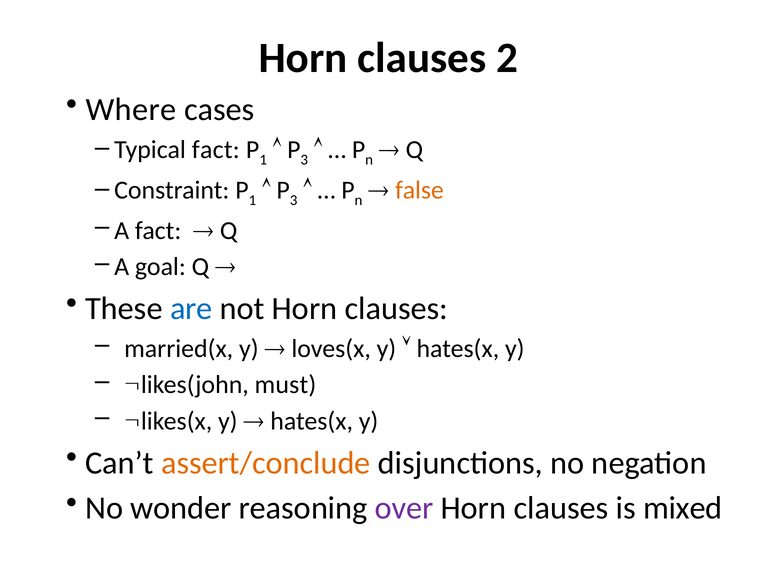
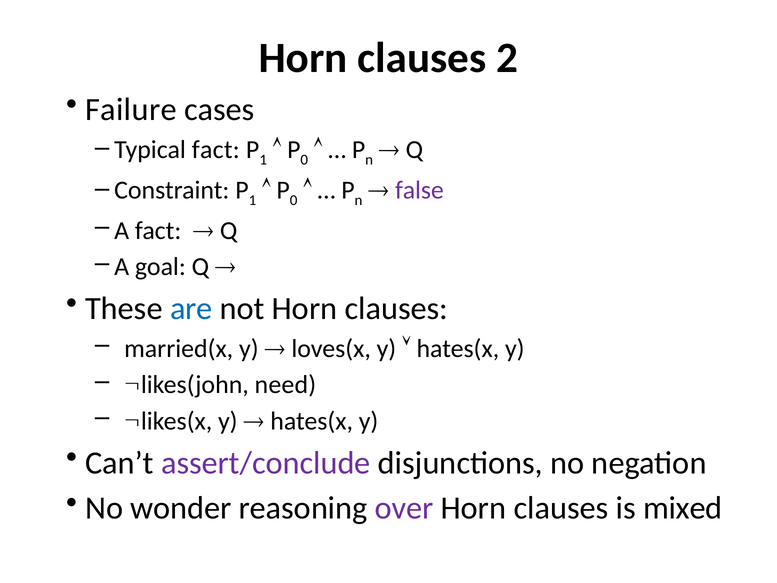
Where: Where -> Failure (131, 110)
3: 3 -> 0 (304, 160)
3: 3 -> 0 (294, 200)
false colour: orange -> purple (419, 190)
must: must -> need (285, 385)
assert/conclude colour: orange -> purple (266, 463)
